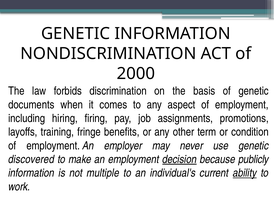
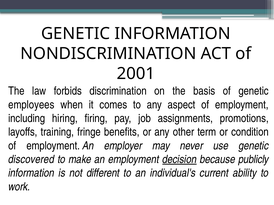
2000: 2000 -> 2001 (136, 74)
documents: documents -> employees (31, 105)
multiple: multiple -> different (103, 173)
ability underline: present -> none (245, 173)
